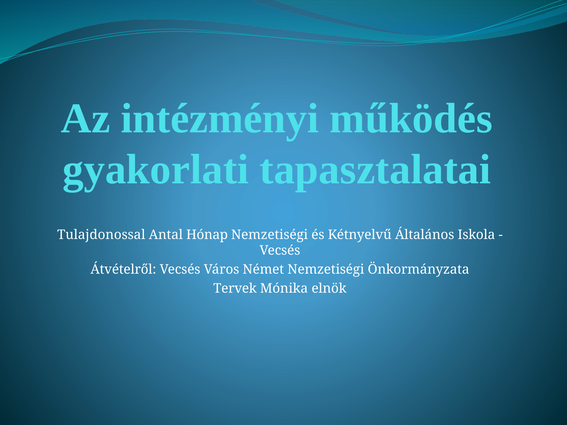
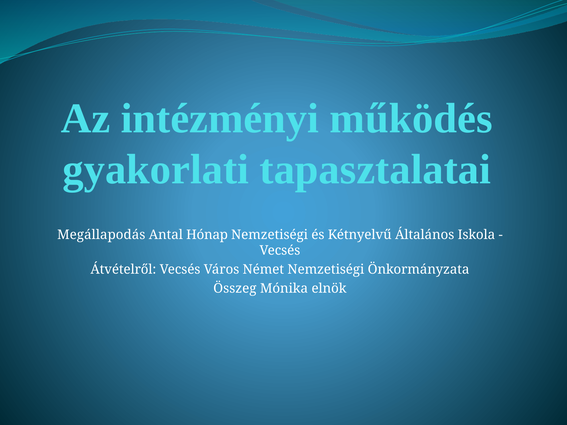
Tulajdonossal: Tulajdonossal -> Megállapodás (101, 235)
Tervek: Tervek -> Összeg (235, 289)
